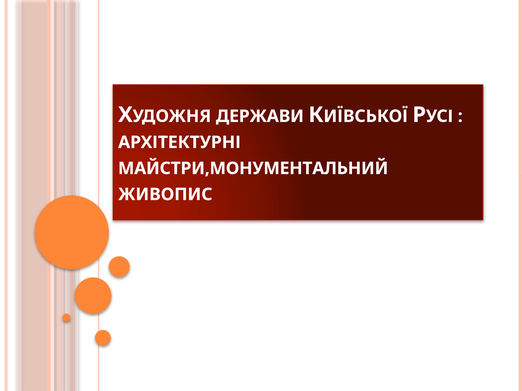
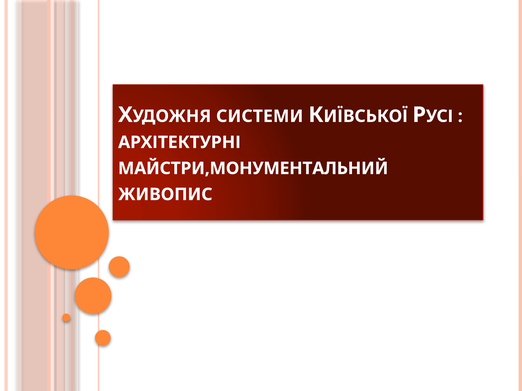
ДЕРЖАВИ: ДЕРЖАВИ -> СИСТЕМИ (260, 116)
